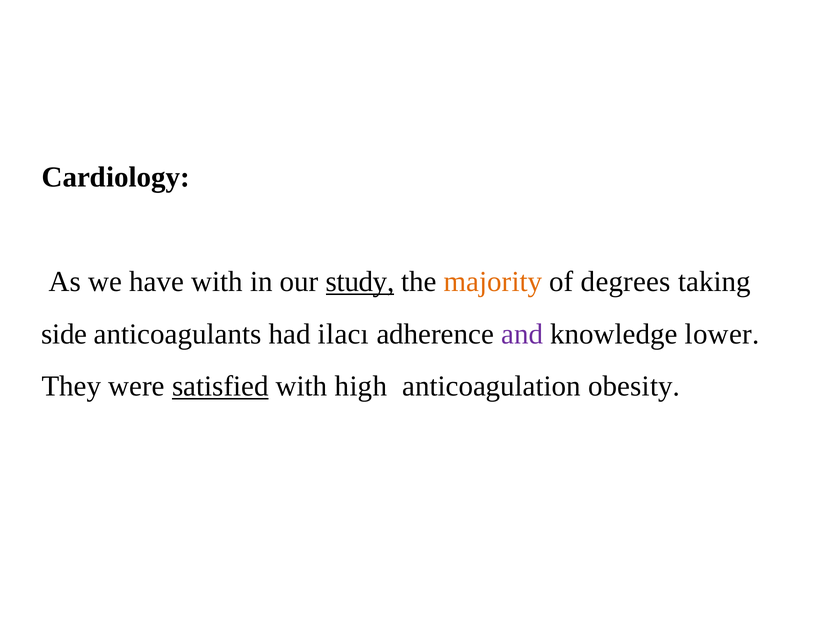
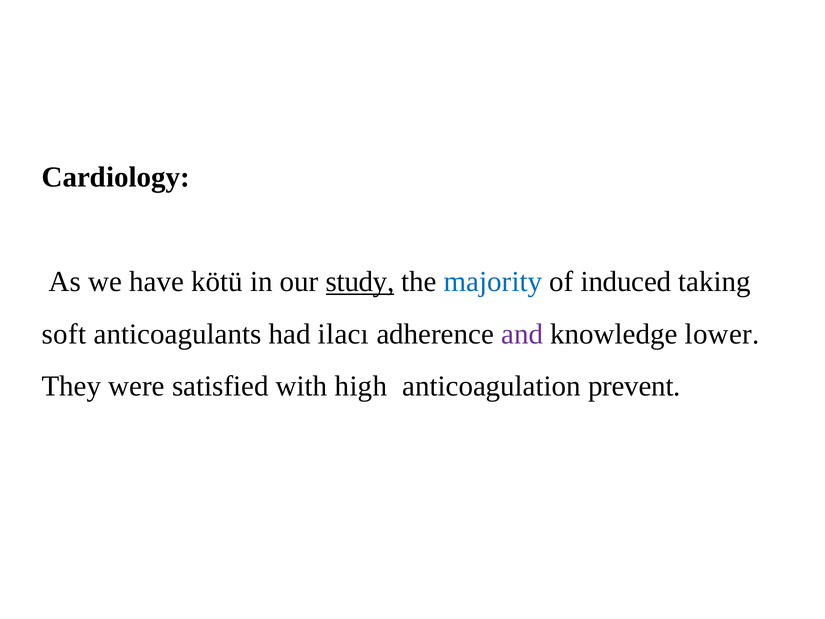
have with: with -> kötü (217, 282)
majority colour: orange -> blue (493, 282)
degrees: degrees -> induced (626, 282)
side: side -> soft (64, 334)
satisfied underline: present -> none (220, 386)
obesity: obesity -> prevent (634, 386)
